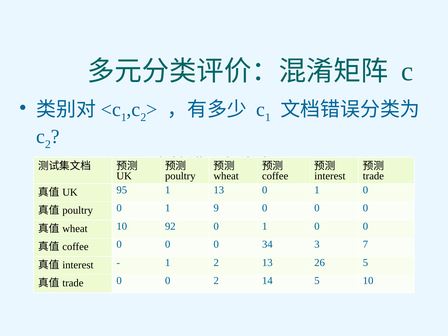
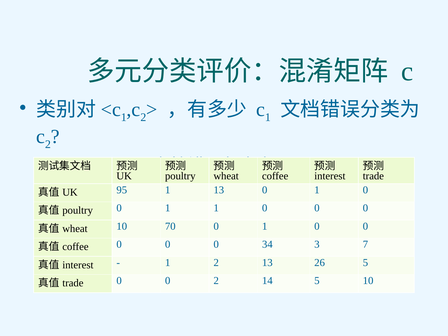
1 9: 9 -> 1 (216, 208)
92: 92 -> 70 (170, 226)
